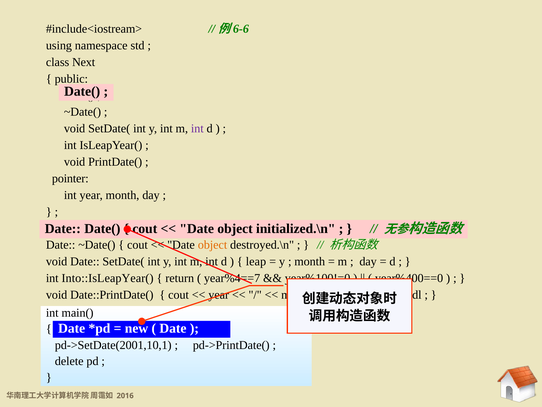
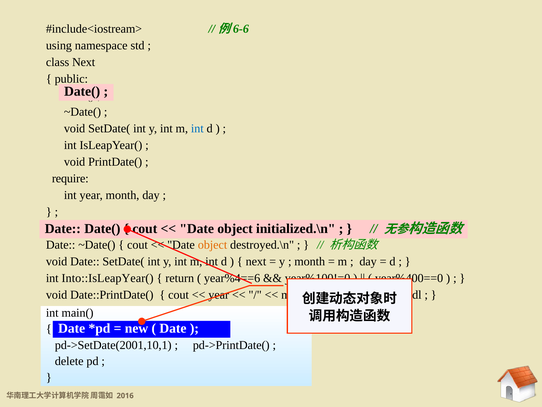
int colour: purple -> blue (197, 128)
pointer: pointer -> require (70, 178)
leap: leap -> next (256, 261)
year%4==7: year%4==7 -> year%4==6 (232, 278)
